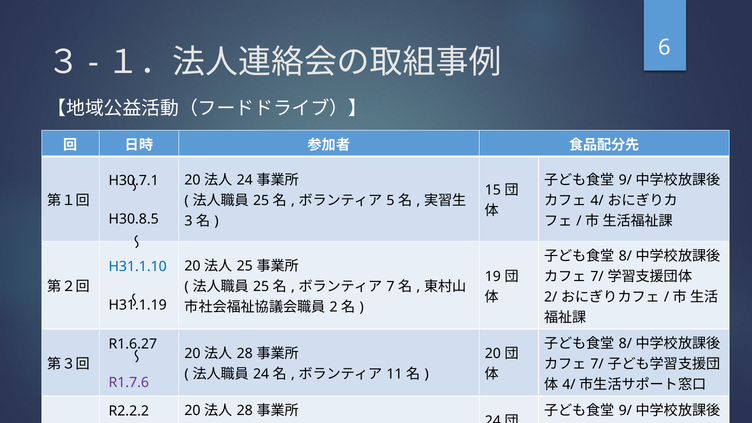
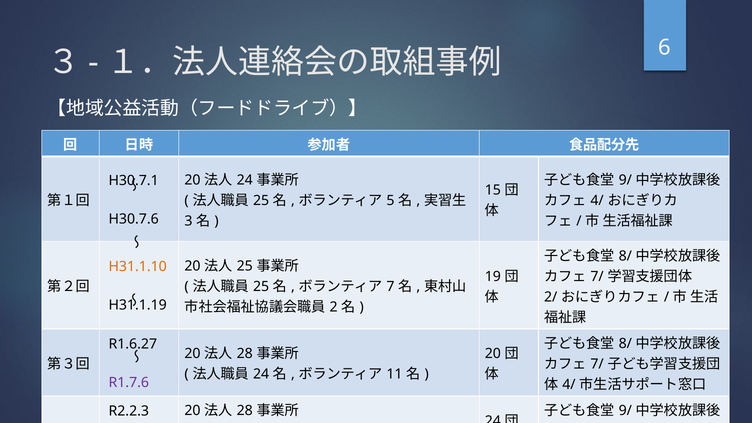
H30.8.5: H30.8.5 -> H30.7.6 (134, 219)
H31.1.10 colour: blue -> orange (138, 267)
R2.2.2: R2.2.2 -> R2.2.3 (129, 411)
